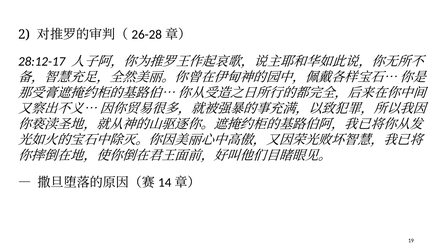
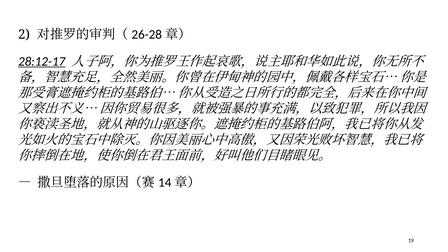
28:12-17 underline: none -> present (42, 61)
